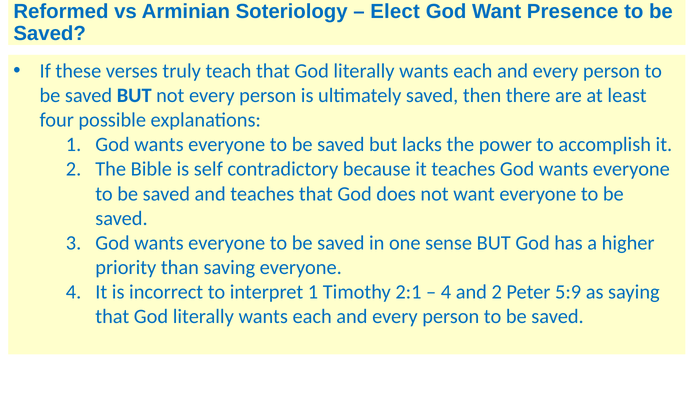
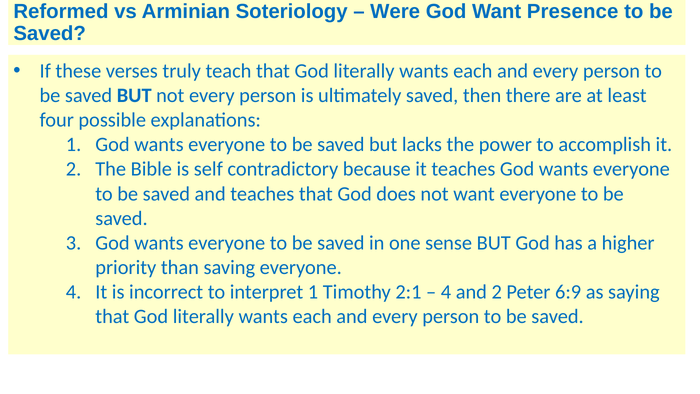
Elect: Elect -> Were (395, 11)
5:9: 5:9 -> 6:9 (568, 292)
